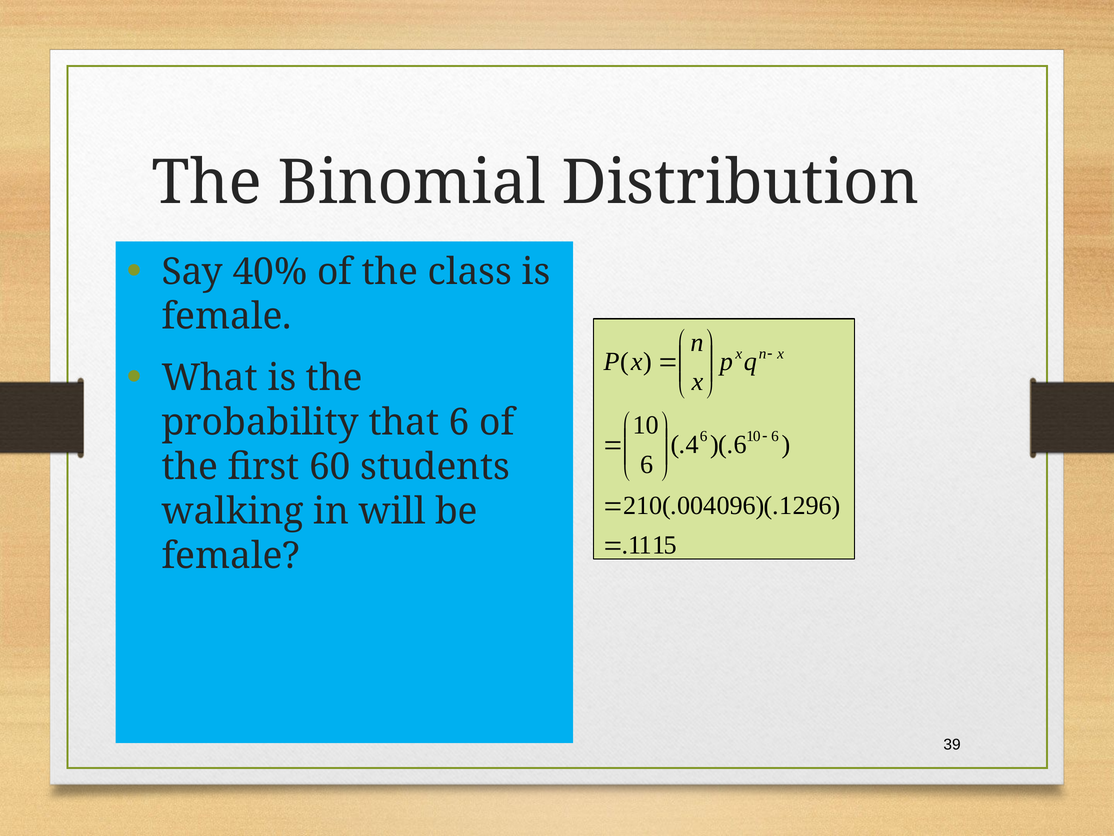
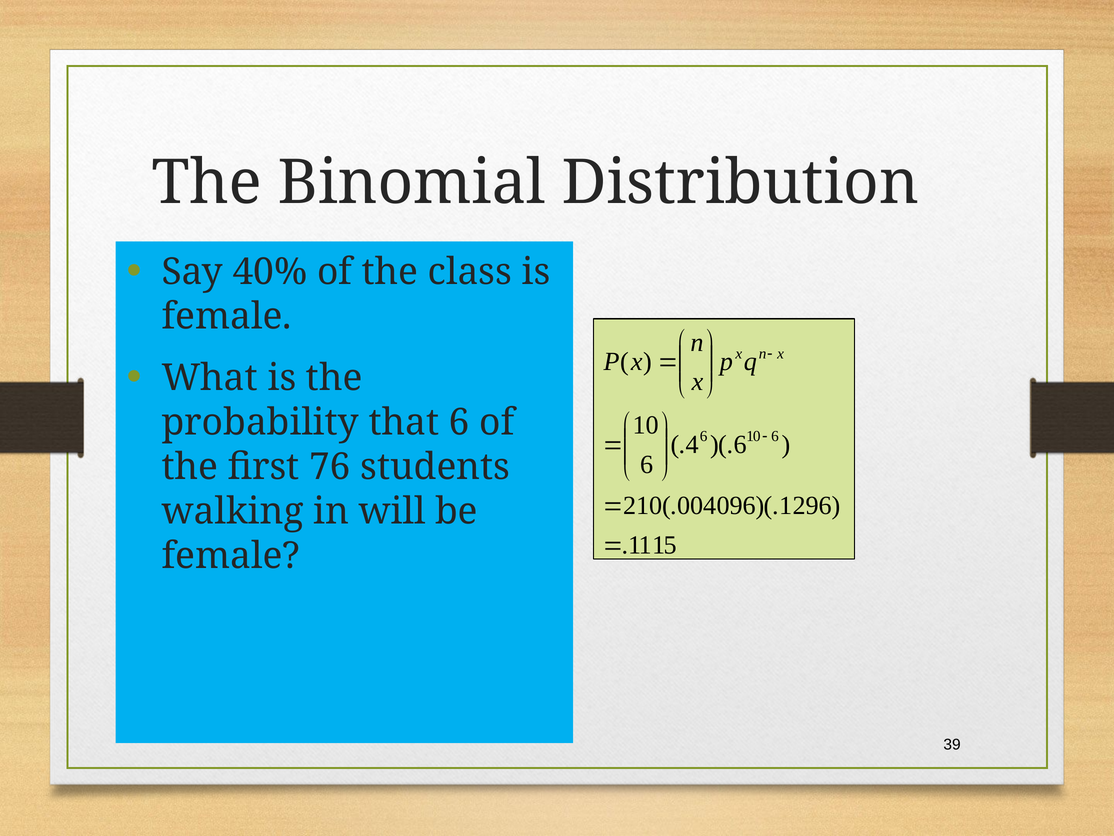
60: 60 -> 76 (330, 467)
